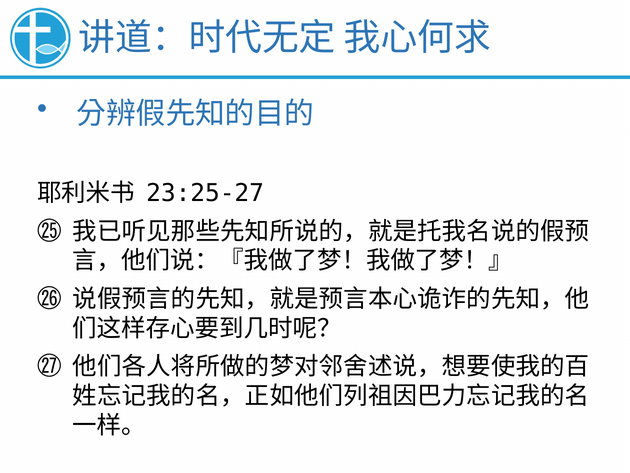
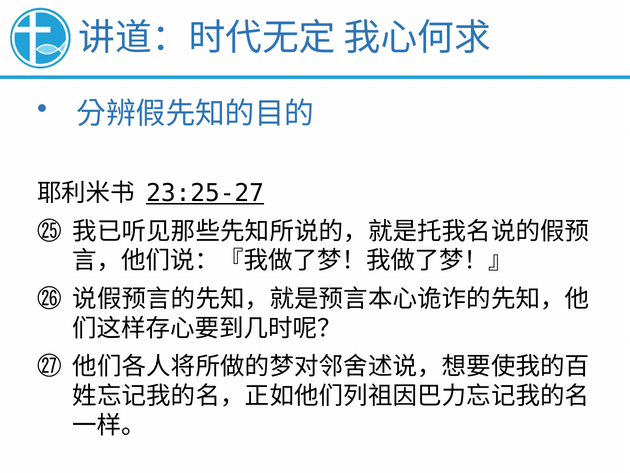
23:25-27 underline: none -> present (205, 193)
